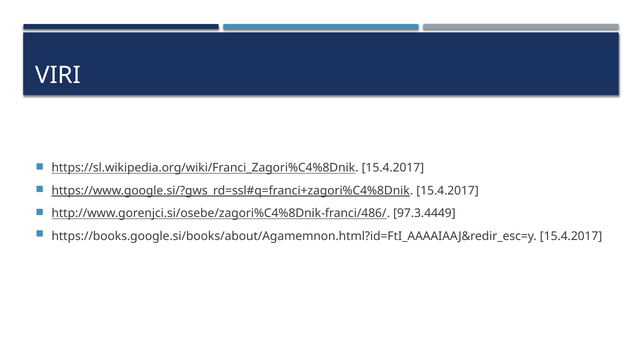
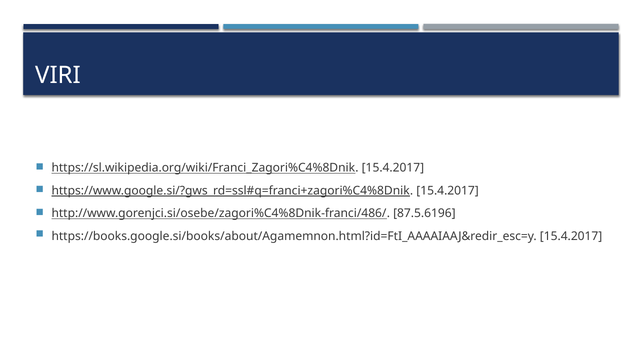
97.3.4449: 97.3.4449 -> 87.5.6196 (424, 213)
